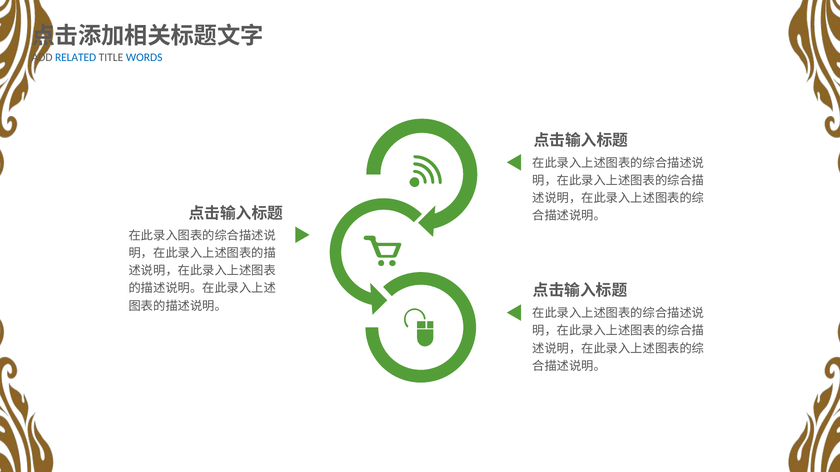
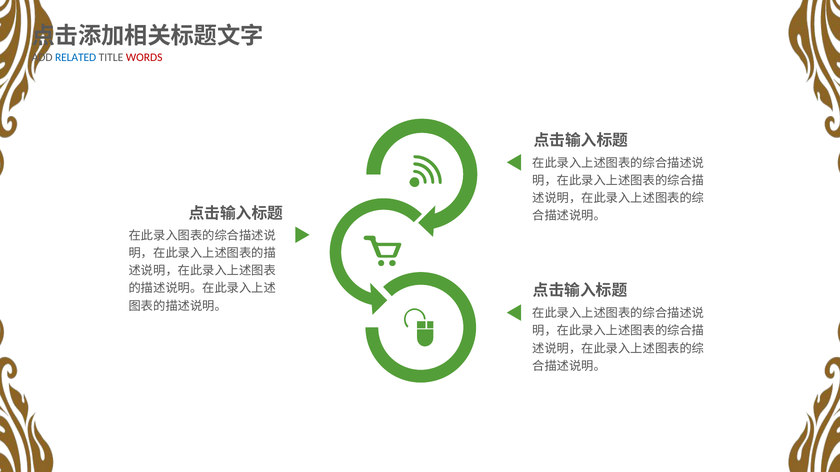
WORDS colour: blue -> red (144, 57)
